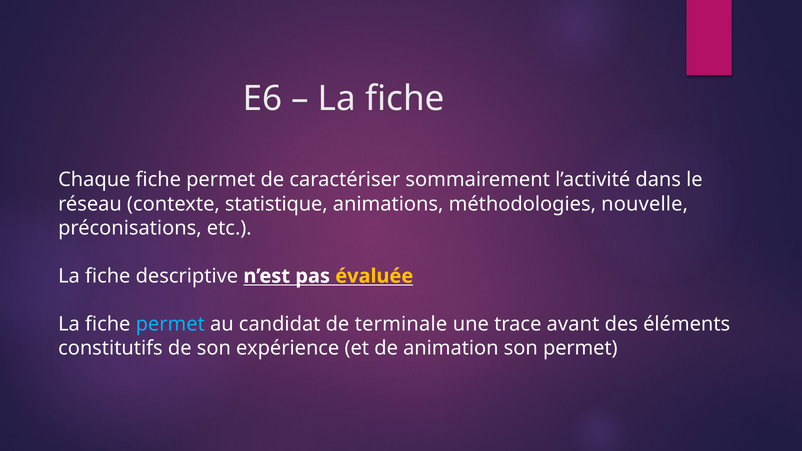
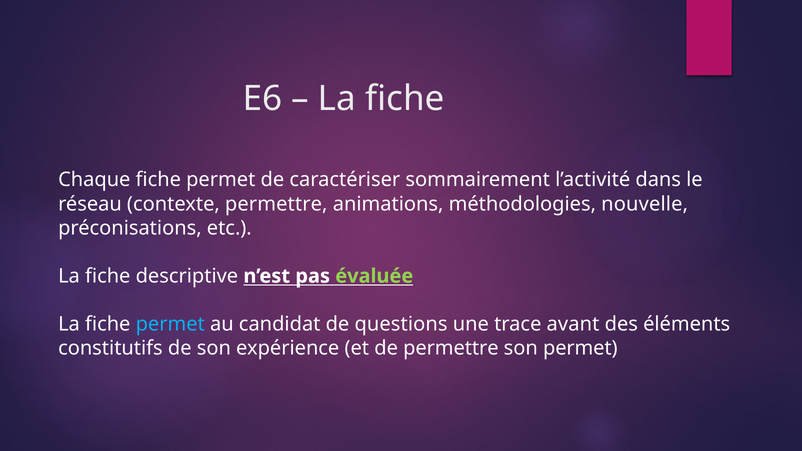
contexte statistique: statistique -> permettre (276, 204)
évaluée colour: yellow -> light green (374, 276)
terminale: terminale -> questions (401, 324)
de animation: animation -> permettre (451, 348)
